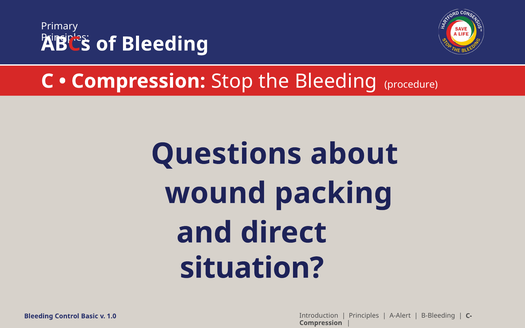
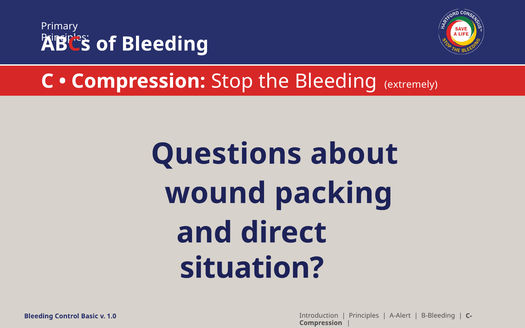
procedure: procedure -> extremely (411, 84)
